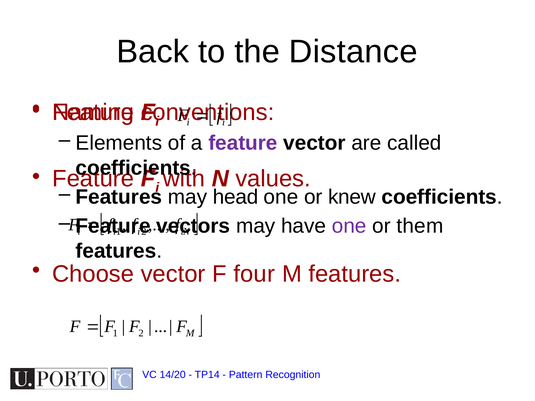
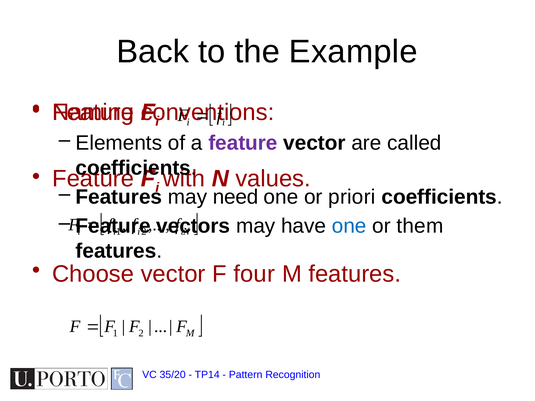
Distance: Distance -> Example (353, 52)
head: head -> need (235, 197)
knew: knew -> priori (352, 197)
one colour: purple -> blue (349, 226)
14/20: 14/20 -> 35/20 (173, 375)
